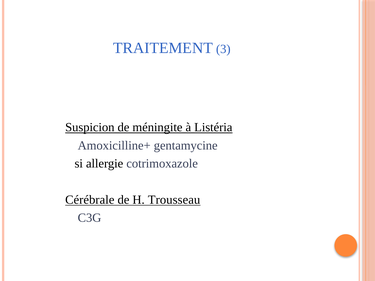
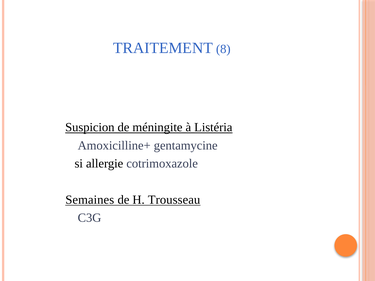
3: 3 -> 8 (223, 49)
Cérébrale: Cérébrale -> Semaines (90, 200)
